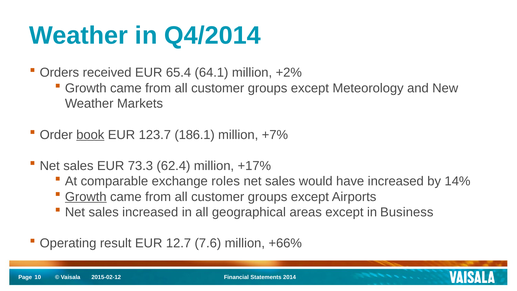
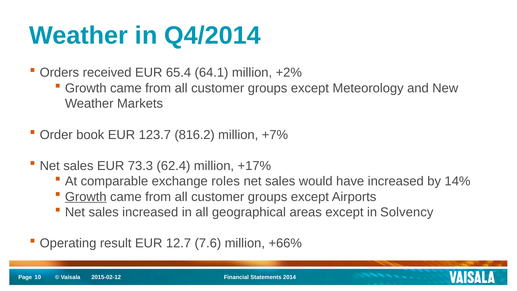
book underline: present -> none (90, 135)
186.1: 186.1 -> 816.2 (195, 135)
Business: Business -> Solvency (407, 212)
